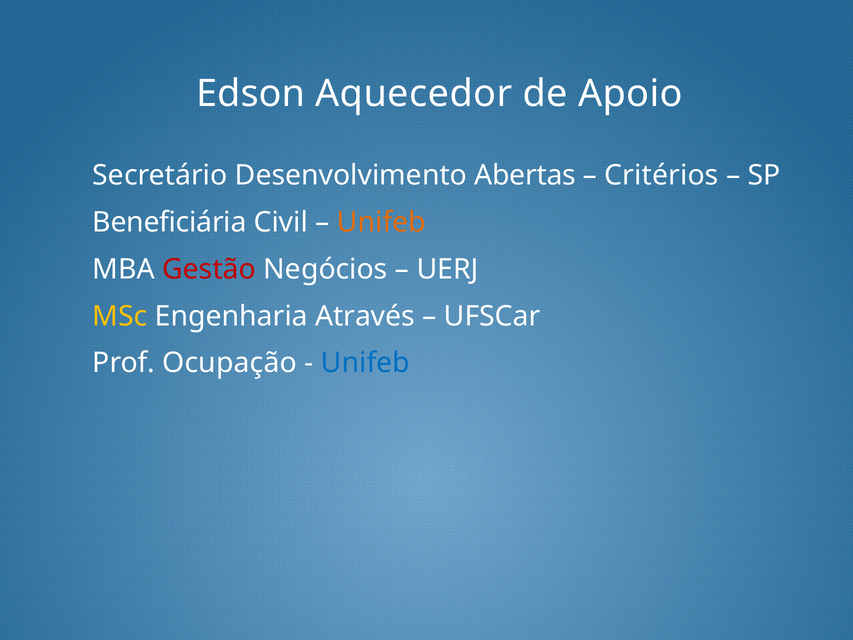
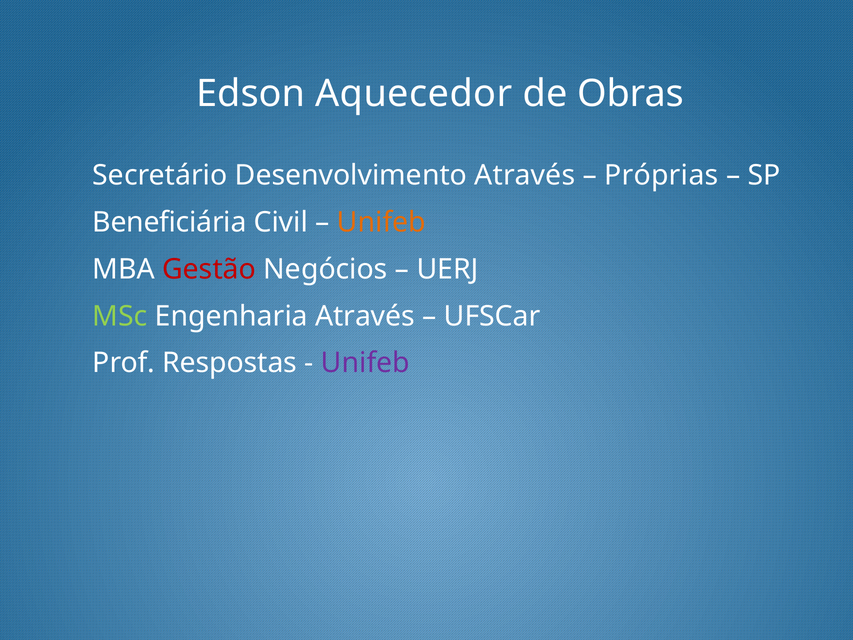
Apoio: Apoio -> Obras (631, 94)
Desenvolvimento Abertas: Abertas -> Através (525, 175)
Critérios: Critérios -> Próprias (661, 175)
MSc colour: yellow -> light green (120, 316)
Ocupação: Ocupação -> Respostas (230, 363)
Unifeb colour: blue -> purple (365, 363)
